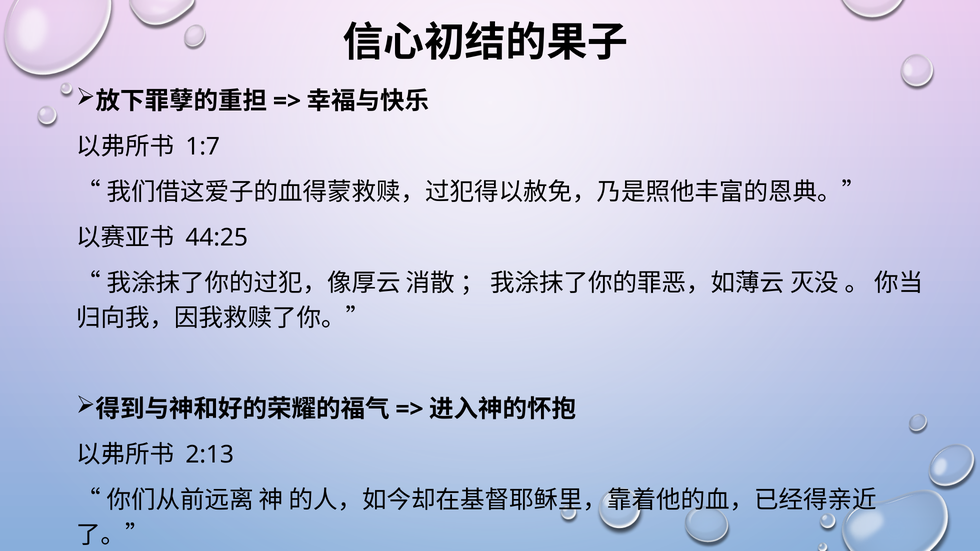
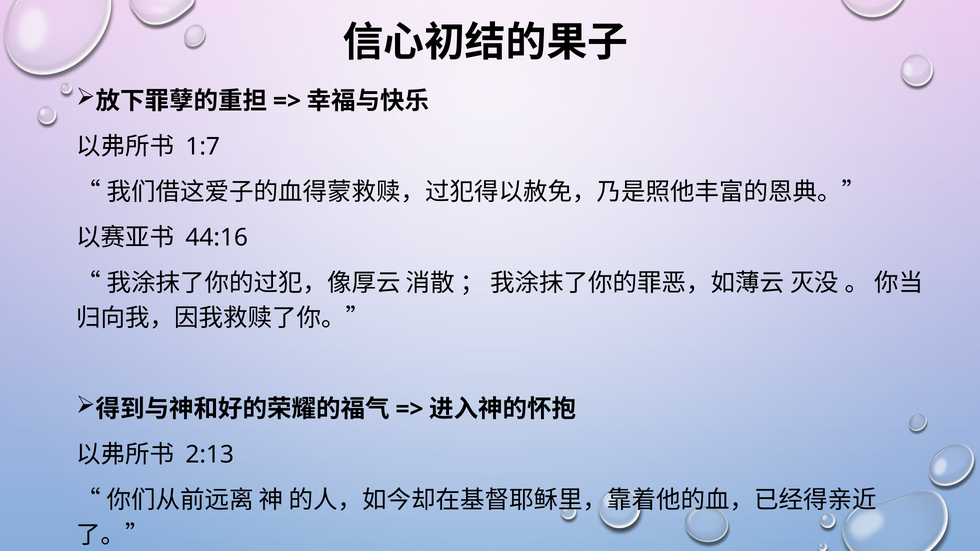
44:25: 44:25 -> 44:16 (217, 238)
